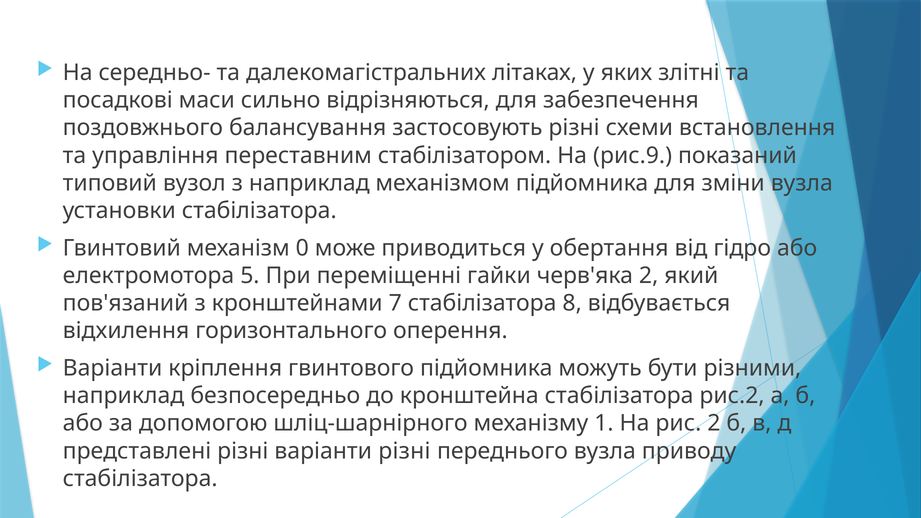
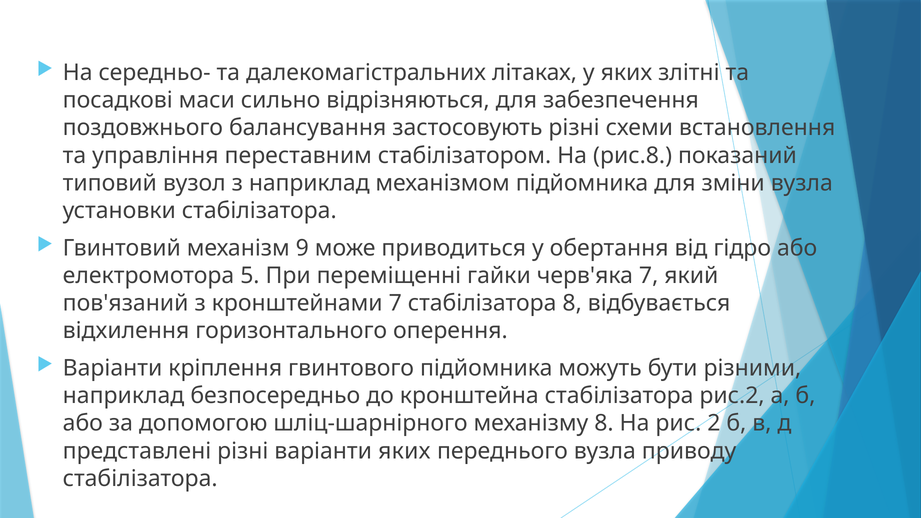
рис.9: рис.9 -> рис.8 (633, 156)
0: 0 -> 9 (302, 248)
черв'яка 2: 2 -> 7 (649, 276)
механізму 1: 1 -> 8 (604, 423)
варіанти різні: різні -> яких (404, 451)
